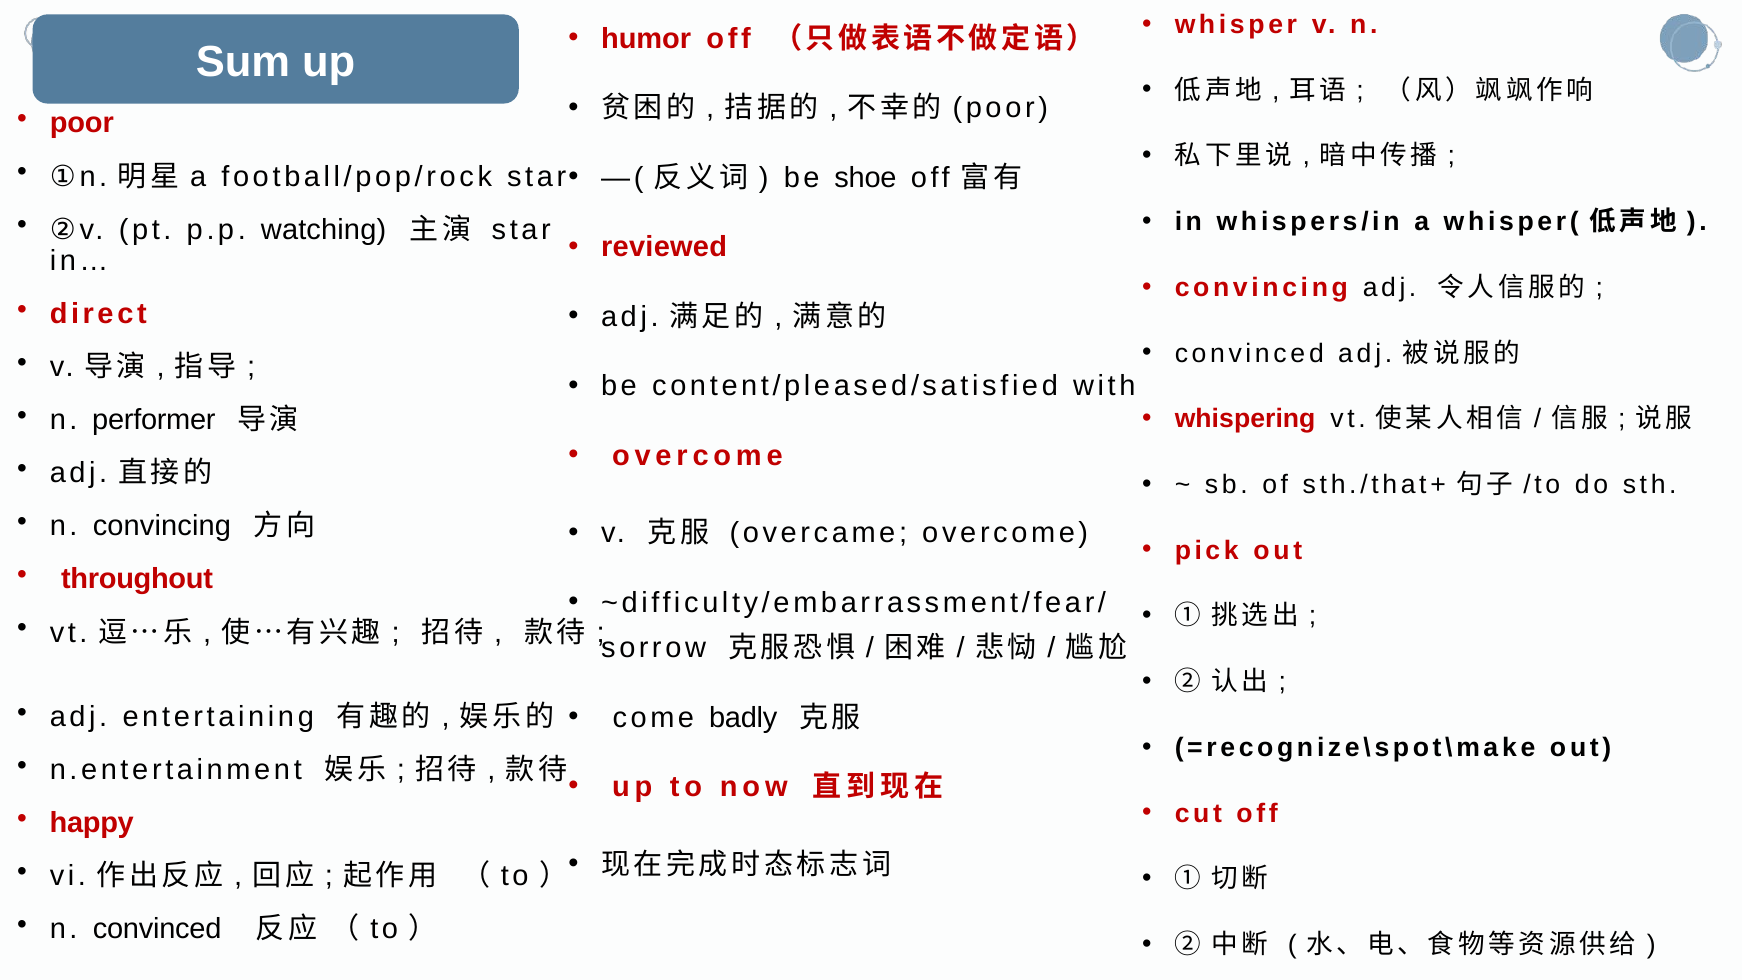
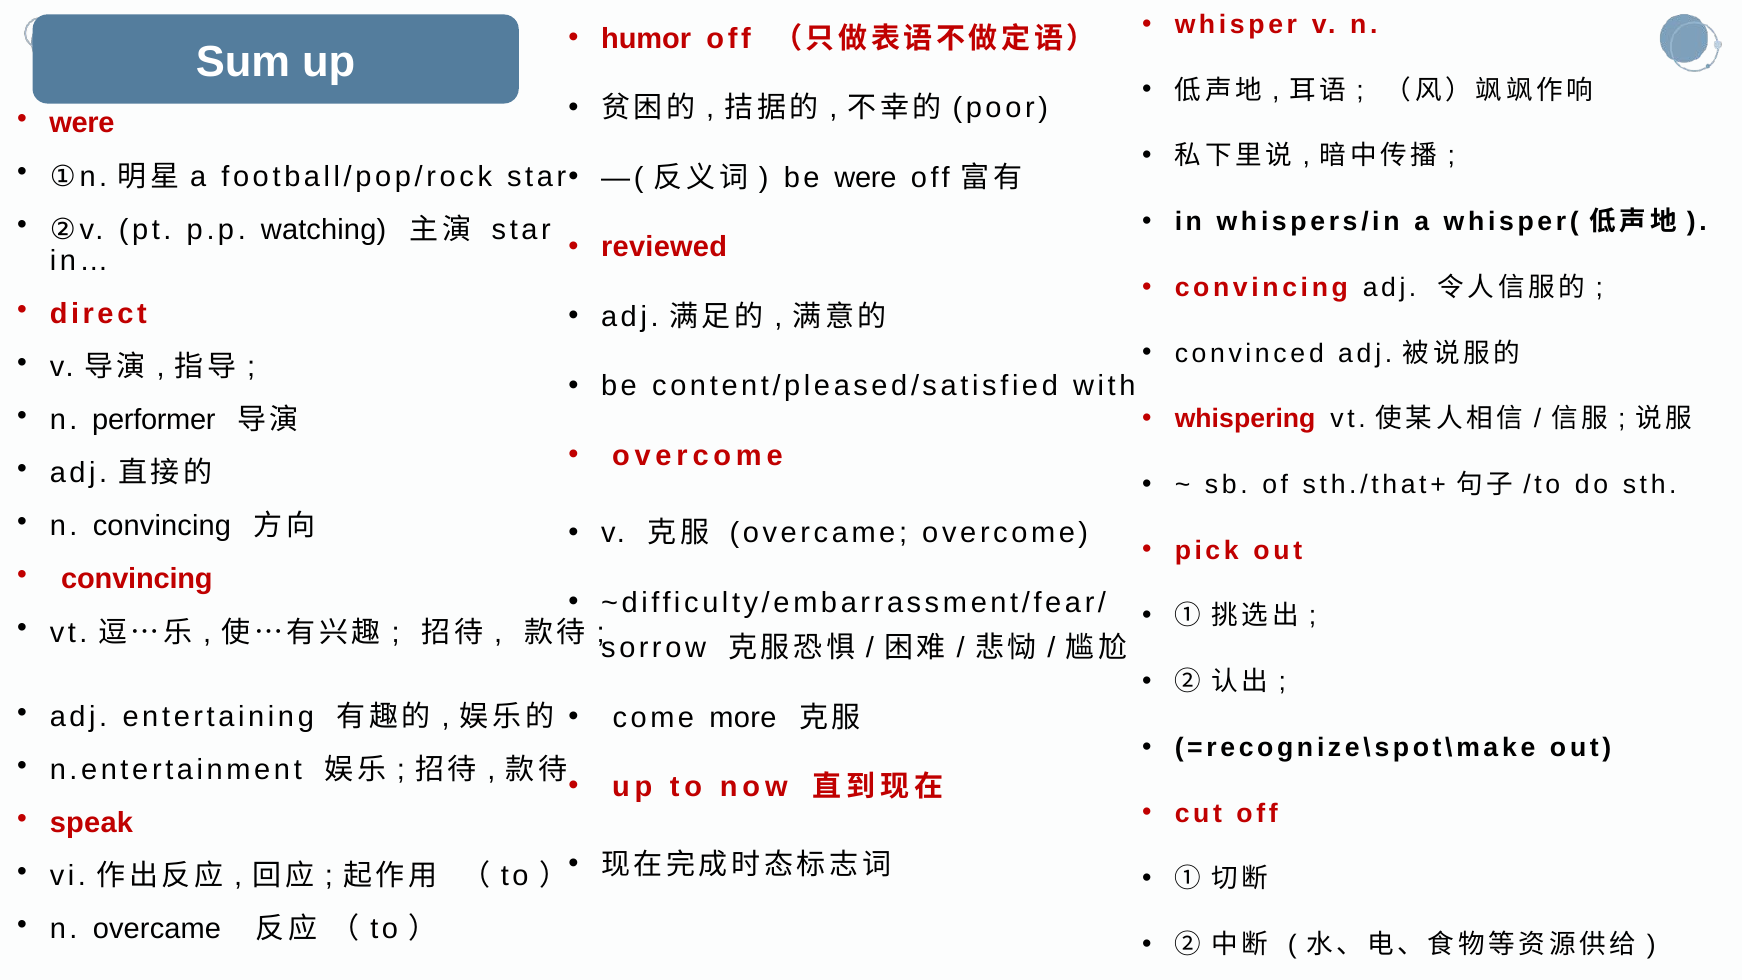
poor: poor -> were (82, 123)
be shoe: shoe -> were (865, 178)
throughout: throughout -> convincing (137, 579)
badly: badly -> more (743, 717)
happy: happy -> speak (91, 823)
n convinced: convinced -> overcame (157, 929)
